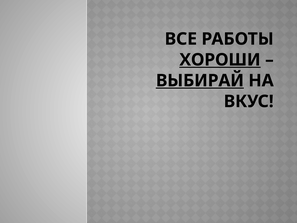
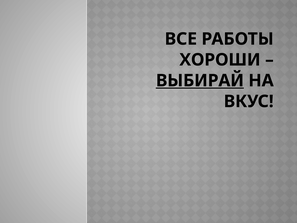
ХОРОШИ underline: present -> none (220, 60)
